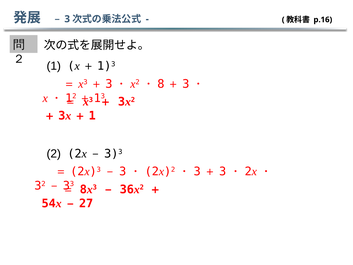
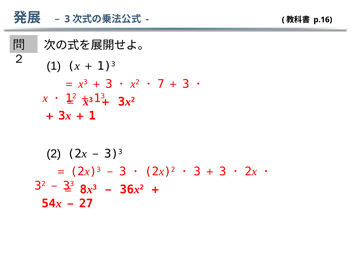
8: 8 -> 7 (161, 84)
